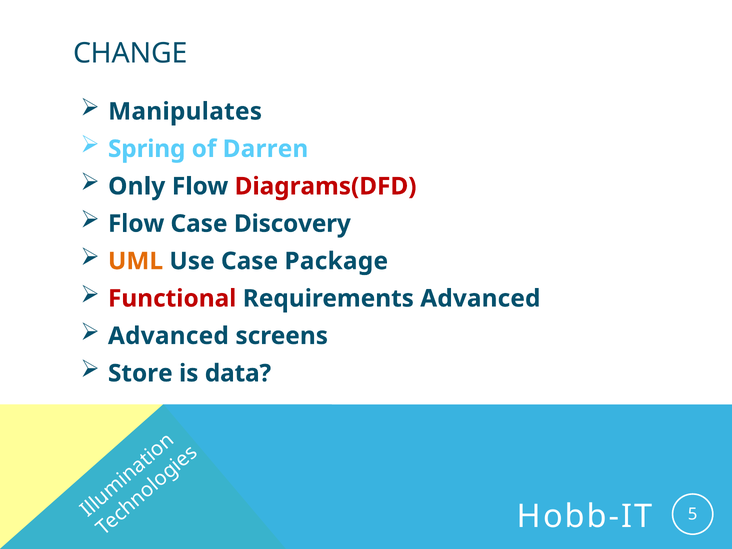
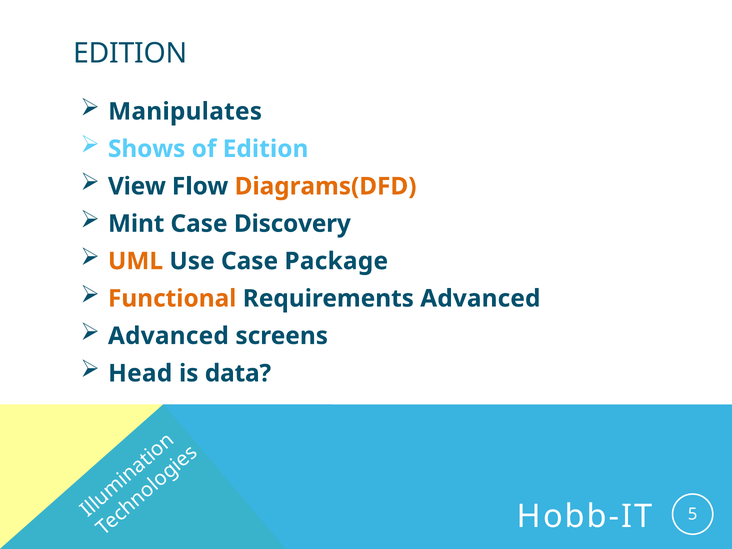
CHANGE: CHANGE -> EDITION (130, 53)
Spring: Spring -> Shows (147, 149)
of Darren: Darren -> Edition (266, 149)
Only: Only -> View (137, 186)
Diagrams(DFD colour: red -> orange (326, 186)
Flow: Flow -> Mint (136, 224)
Functional colour: red -> orange (172, 299)
Store: Store -> Head (140, 373)
